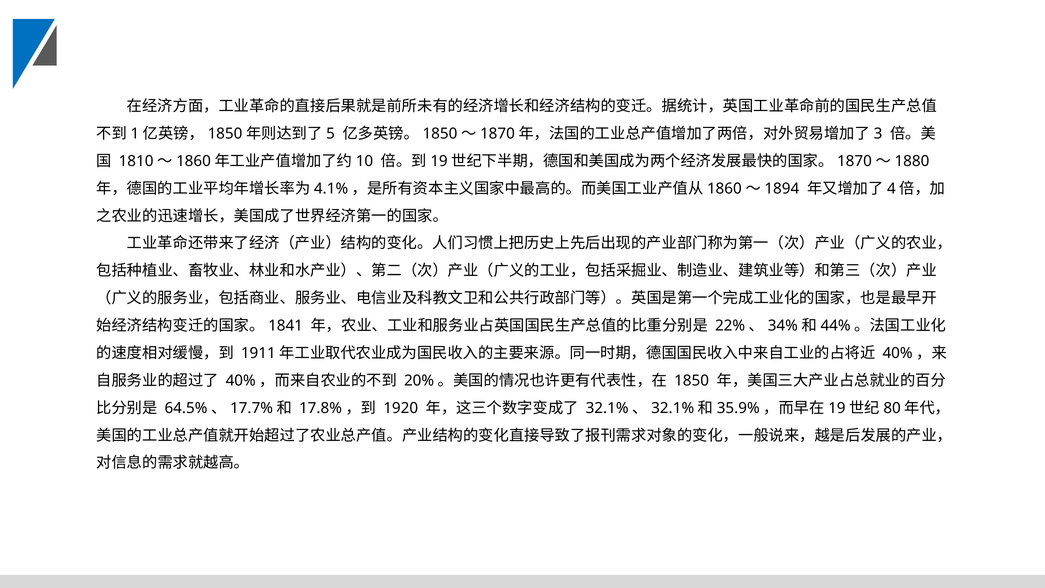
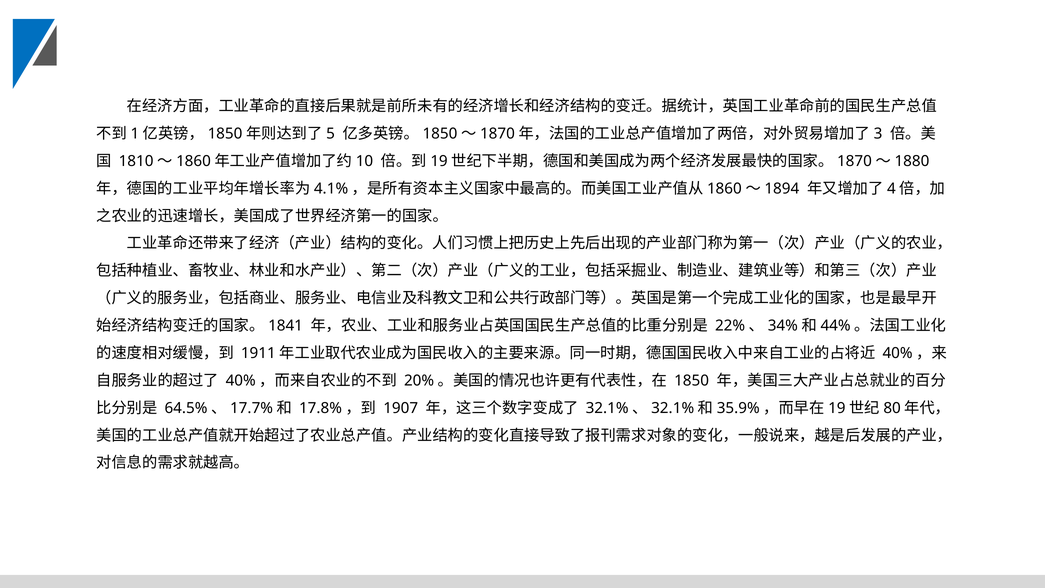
1920: 1920 -> 1907 (401, 408)
